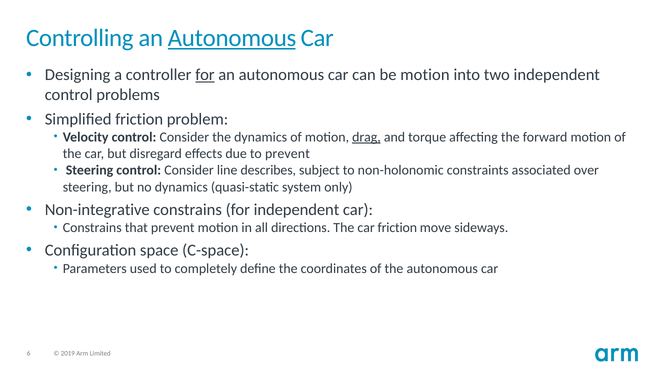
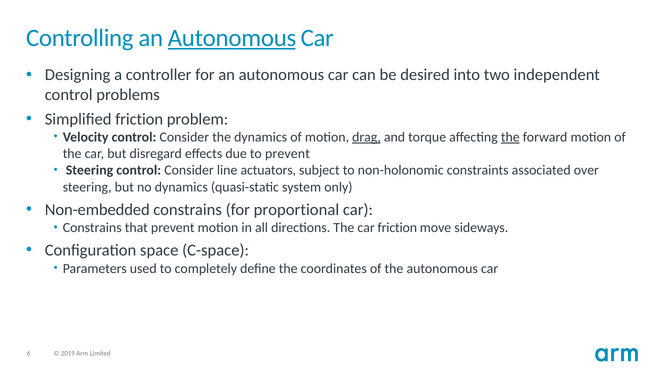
for underline: present -> none (205, 75)
be motion: motion -> desired (425, 75)
the underline: none -> present (510, 137)
describes: describes -> actuators (268, 170)
Non-integrative: Non-integrative -> Non-embedded (97, 209)
for independent: independent -> proportional (296, 209)
